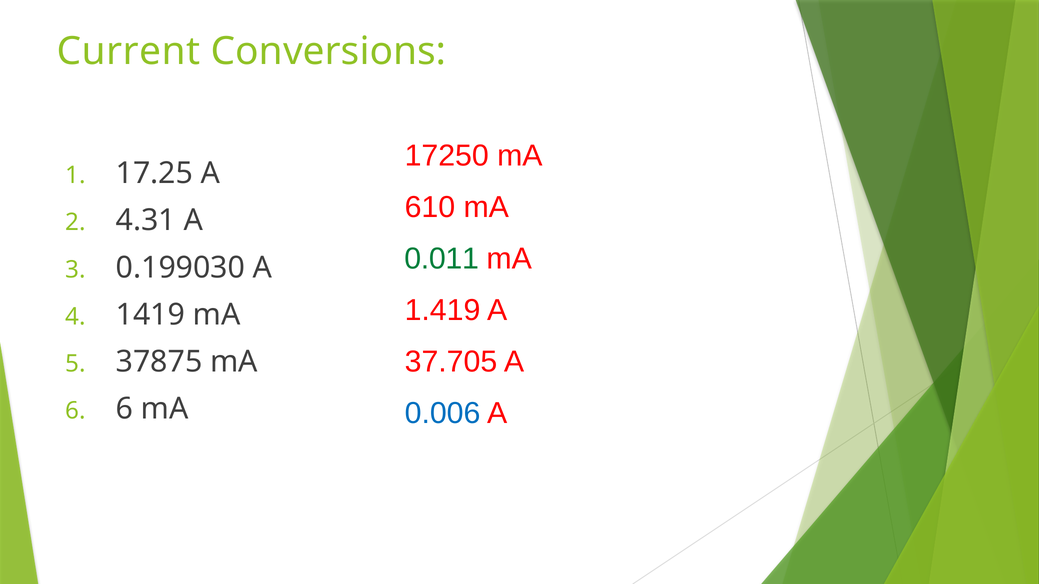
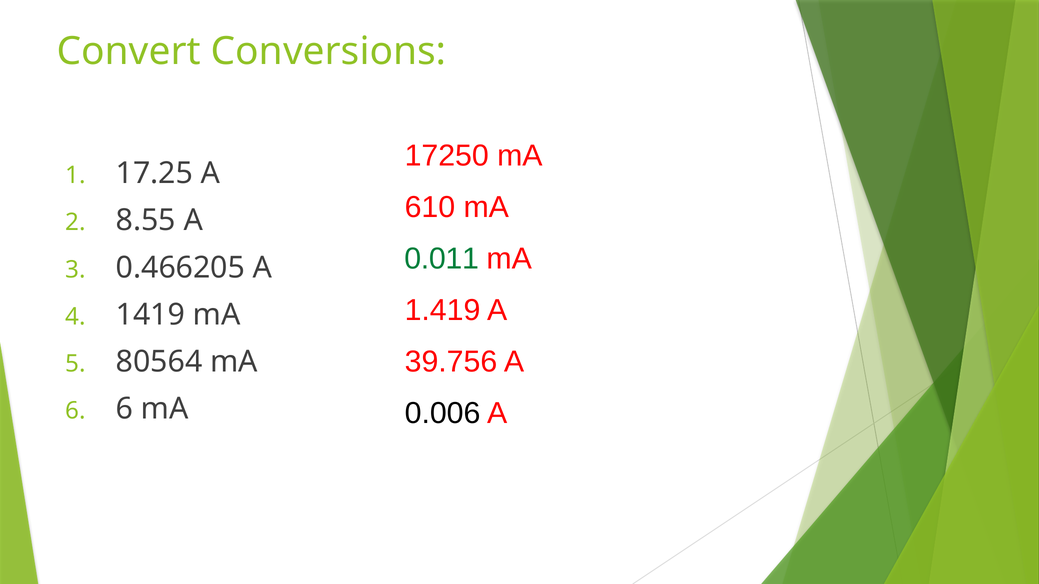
Current: Current -> Convert (129, 52)
4.31: 4.31 -> 8.55 (146, 221)
0.199030: 0.199030 -> 0.466205 (180, 268)
37.705: 37.705 -> 39.756 (451, 362)
37875: 37875 -> 80564 (159, 362)
0.006 colour: blue -> black (443, 413)
